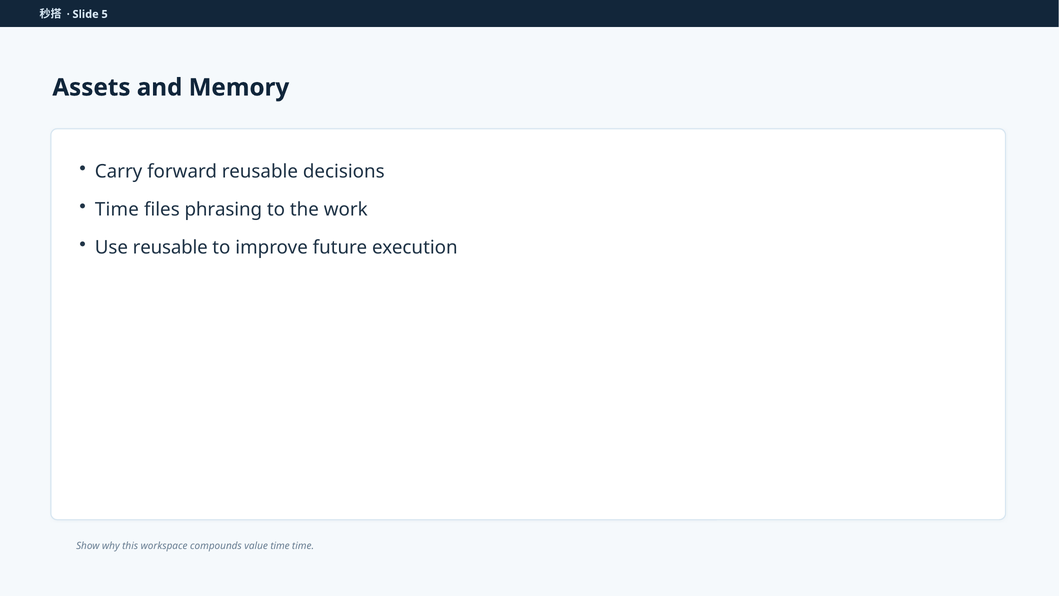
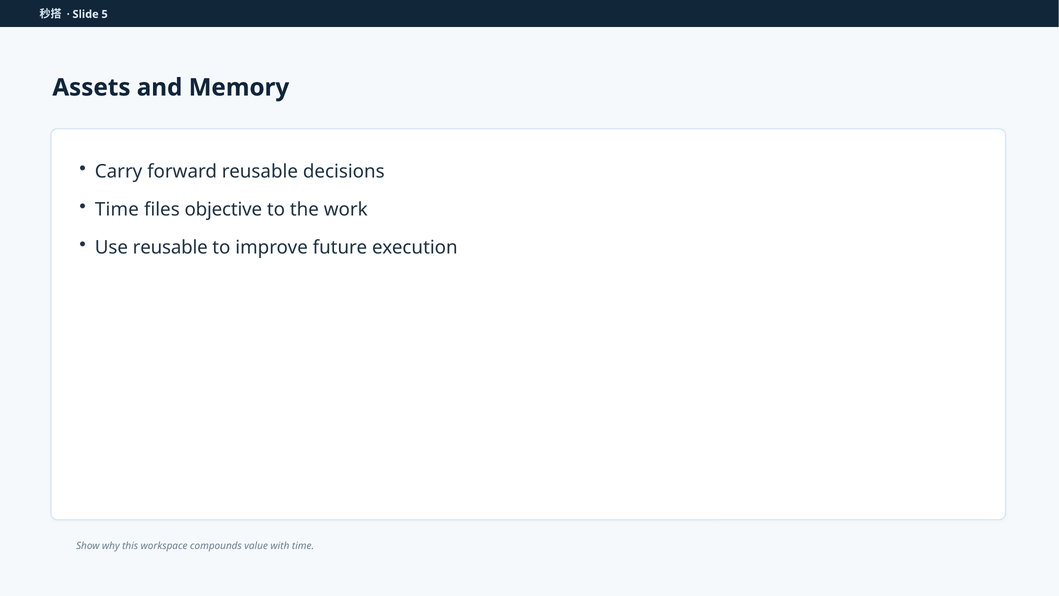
phrasing: phrasing -> objective (223, 209)
value time: time -> with (280, 546)
